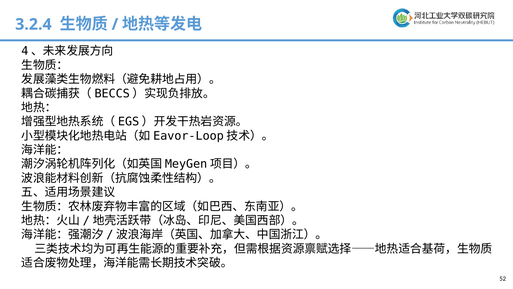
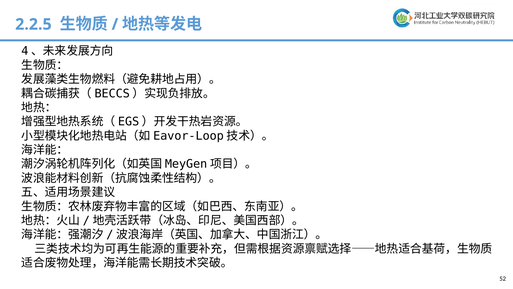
3.2.4: 3.2.4 -> 2.2.5 (33, 24)
